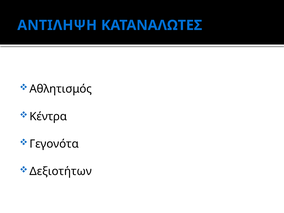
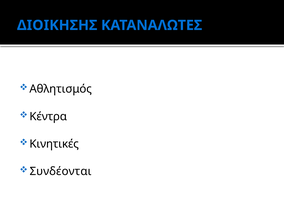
ΑΝΤΙΛΗΨΗ: ΑΝΤΙΛΗΨΗ -> ΔΙΟΙΚΗΣΗΣ (57, 25)
Γεγονότα: Γεγονότα -> Κινητικές (54, 144)
Δεξιοτήτων: Δεξιοτήτων -> Συνδέονται (61, 171)
